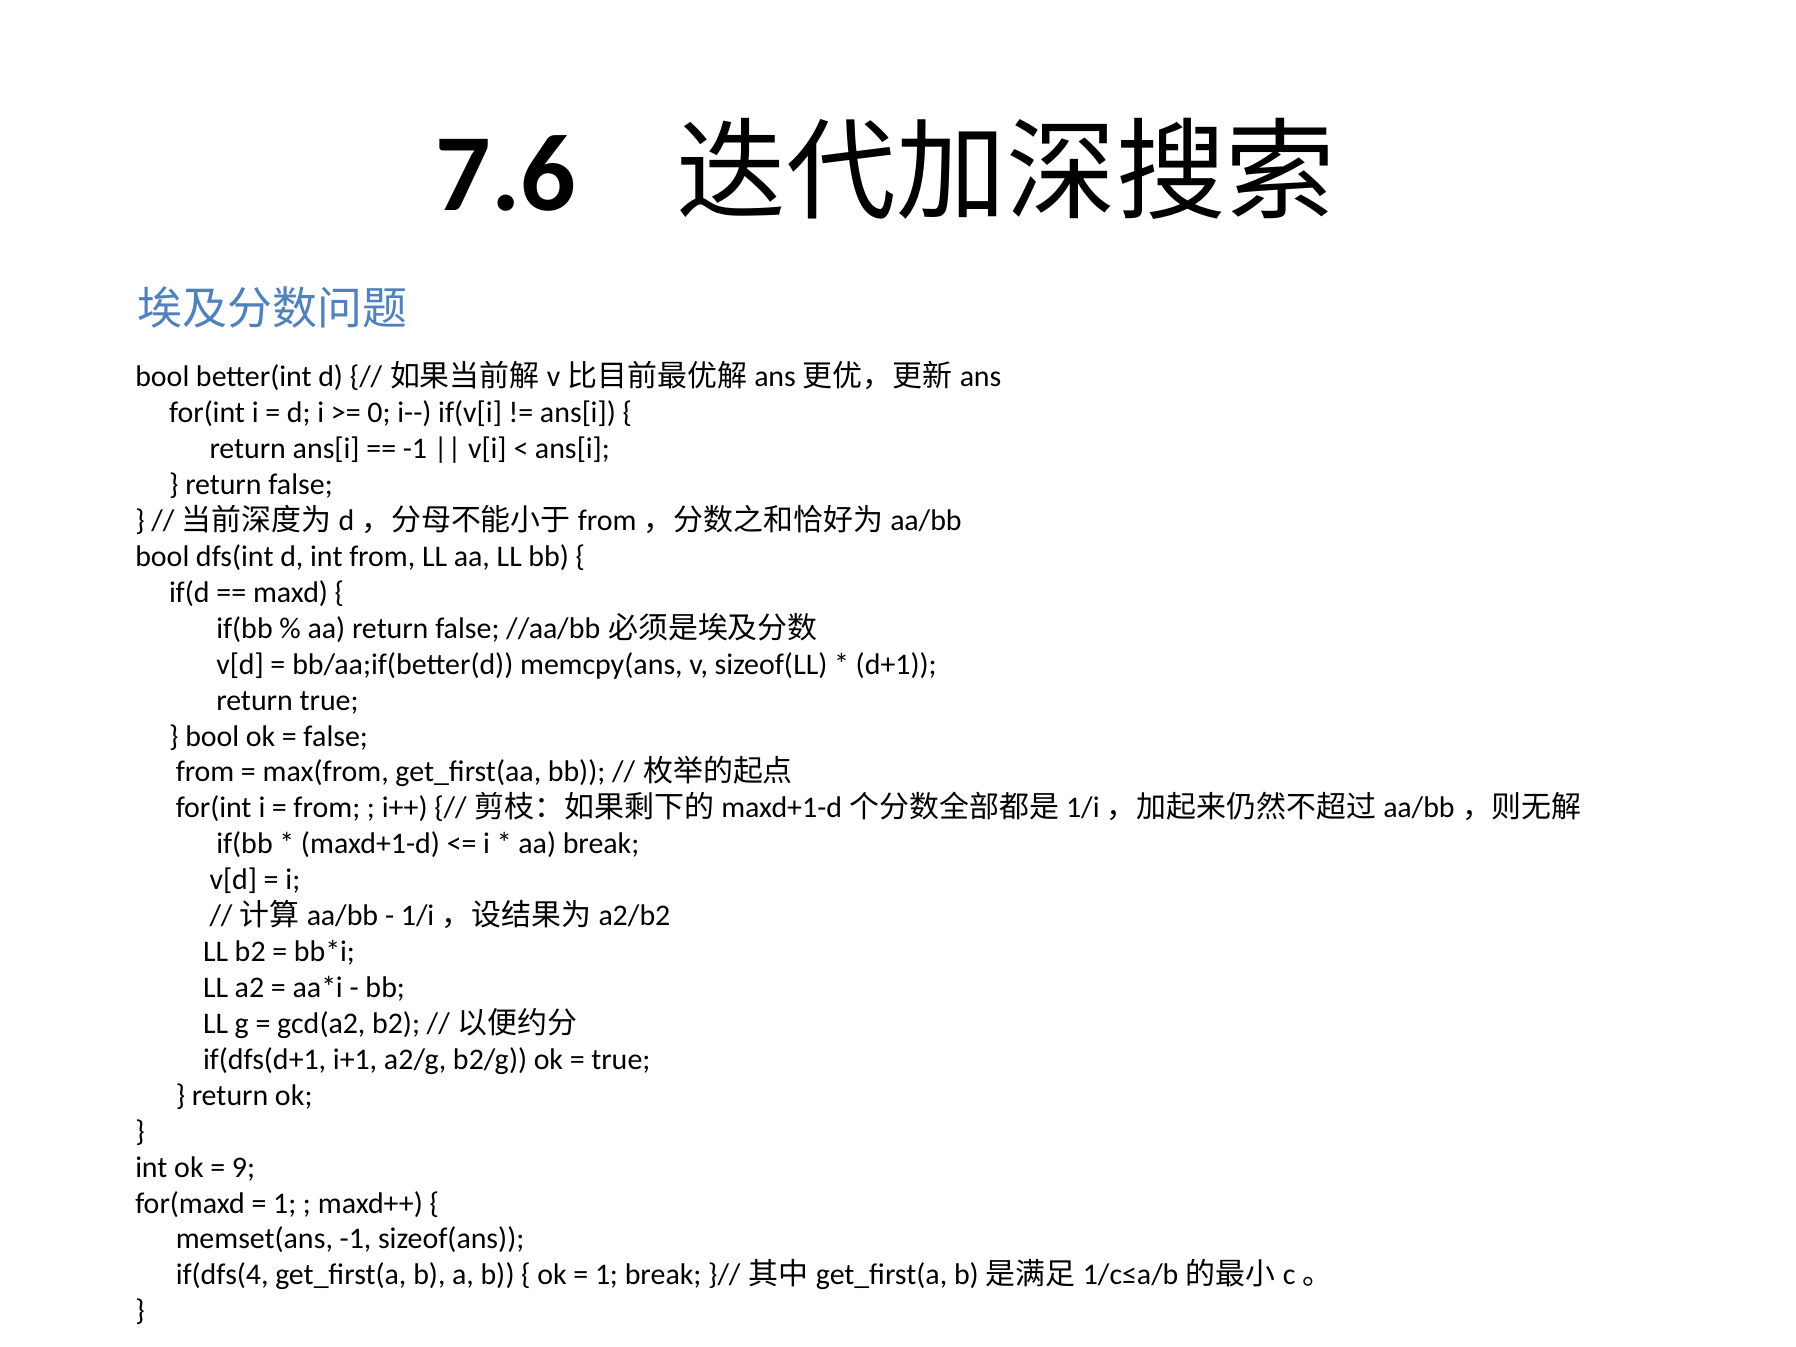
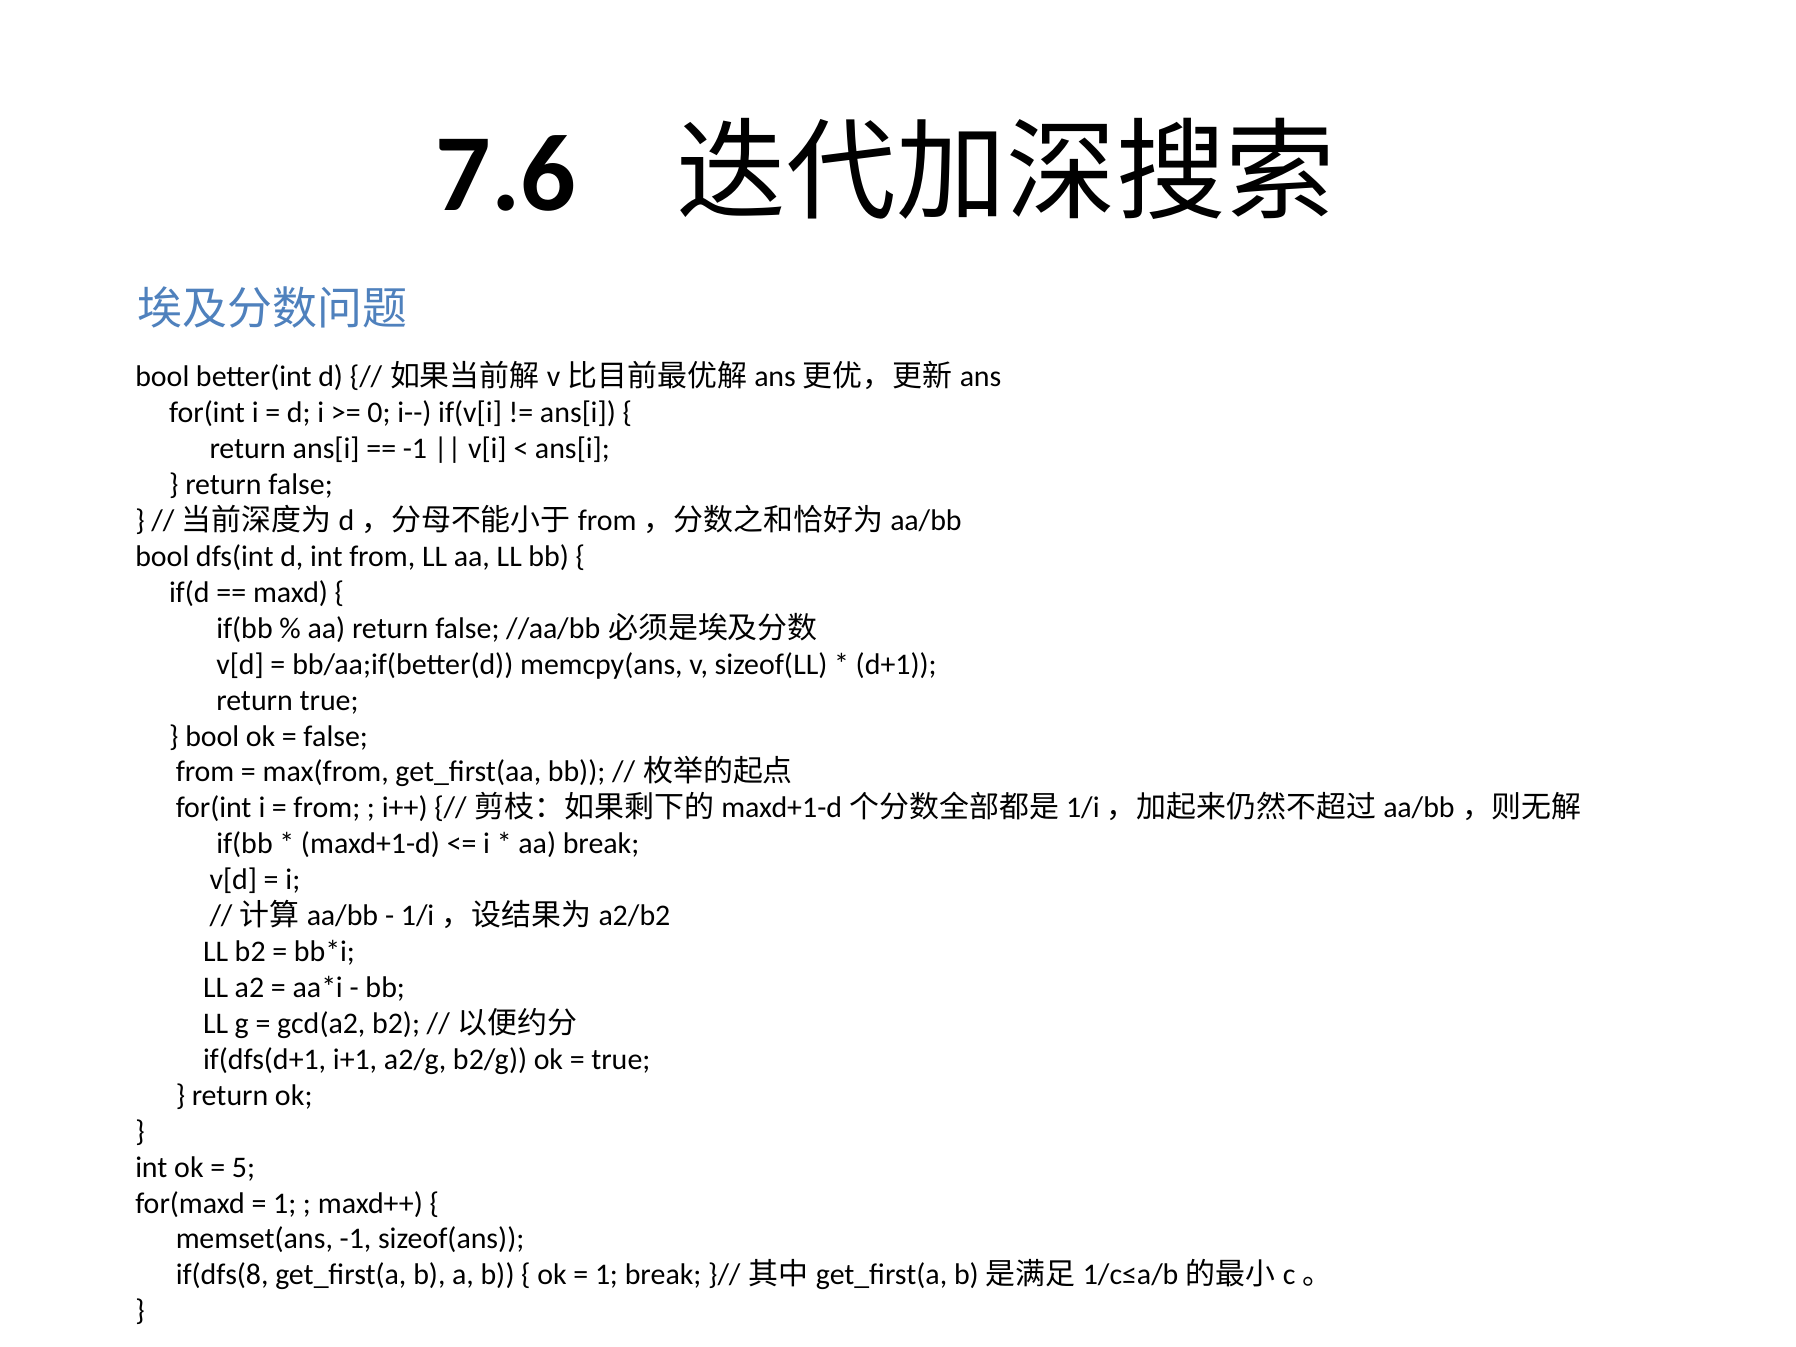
9: 9 -> 5 (243, 1167)
if(dfs(4: if(dfs(4 -> if(dfs(8 (222, 1275)
